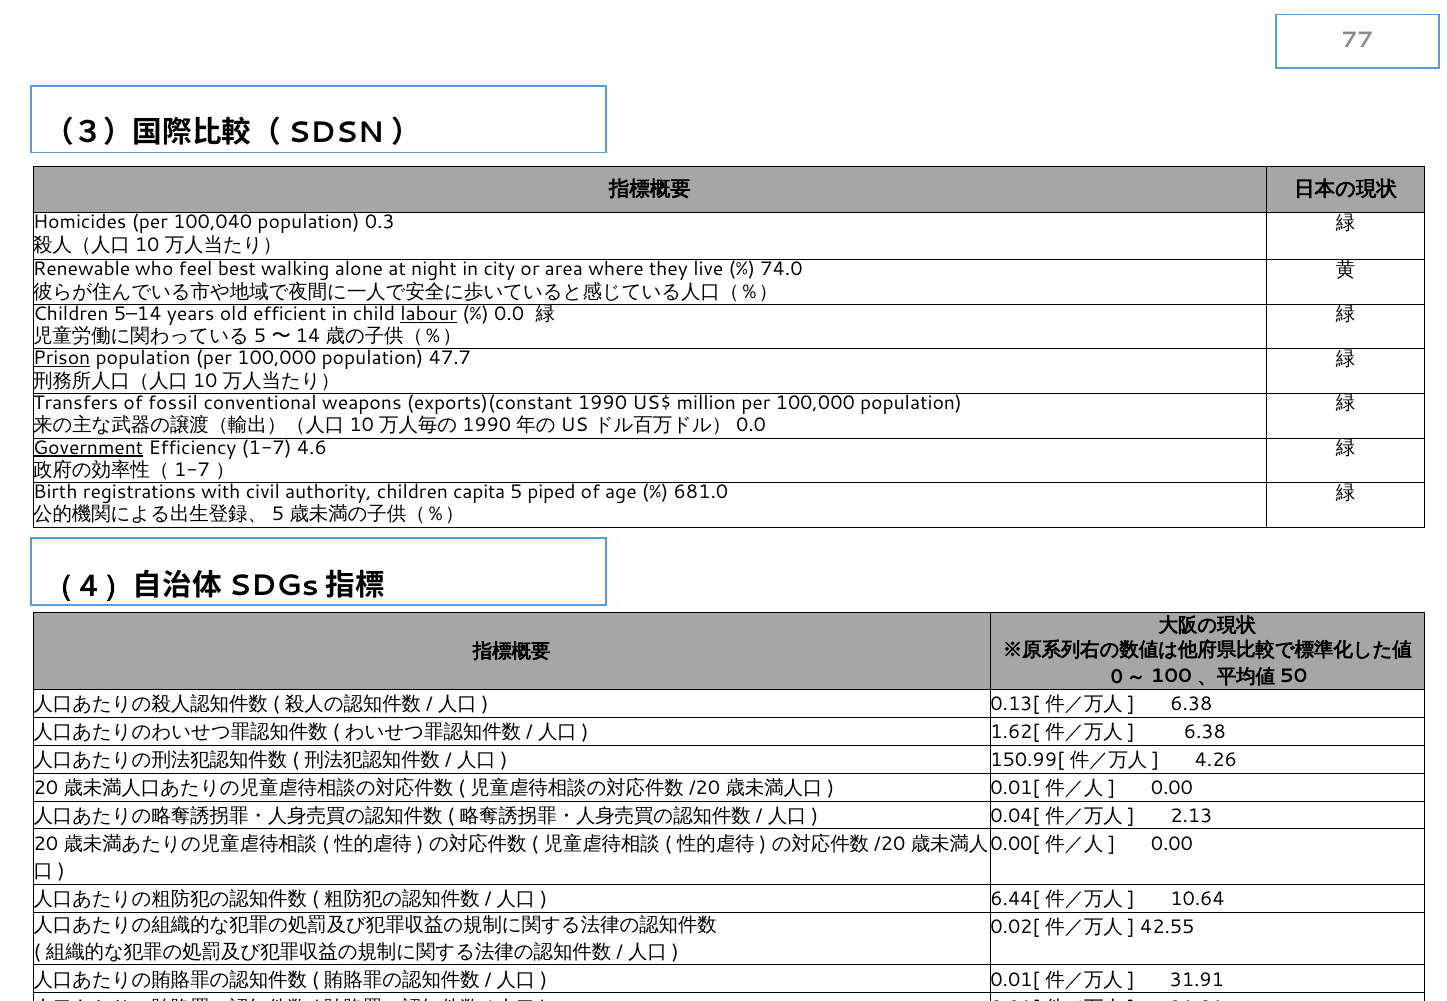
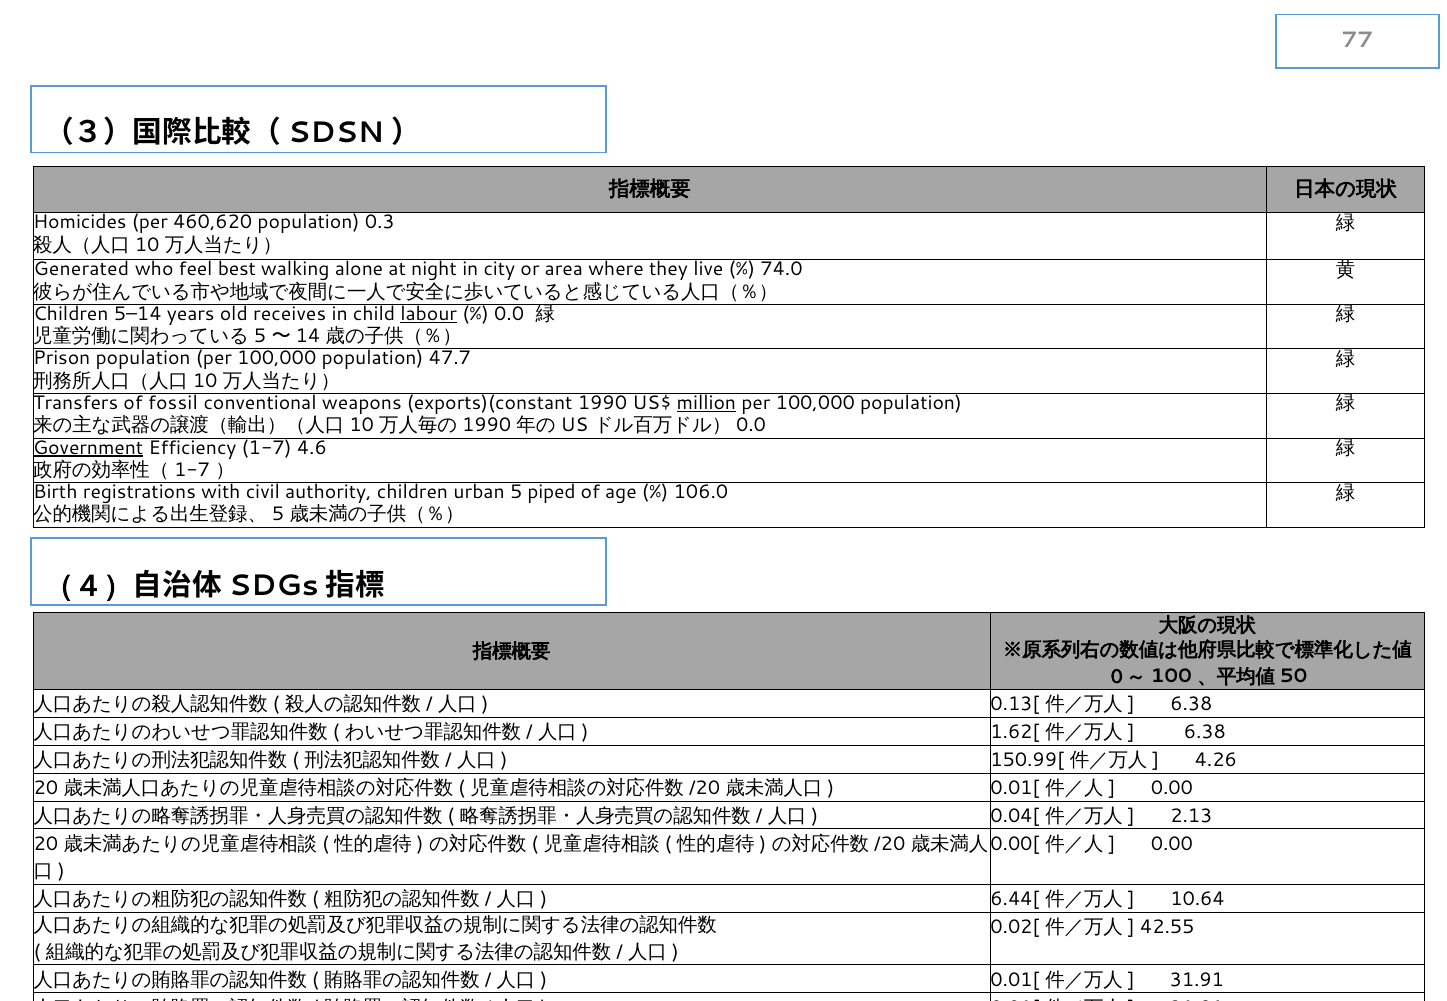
100,040: 100,040 -> 460,620 (213, 223)
Renewable: Renewable -> Generated (81, 269)
efficient: efficient -> receives (290, 314)
Prison underline: present -> none (62, 359)
million underline: none -> present (706, 403)
capita: capita -> urban (479, 493)
681.0: 681.0 -> 106.0 (701, 493)
